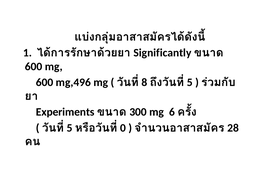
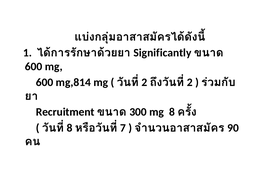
mg,496: mg,496 -> mg,814 (73, 82)
8: 8 -> 2 (144, 82)
5: 5 -> 2 (190, 82)
Experiments: Experiments -> Recruitment (65, 112)
mg 6: 6 -> 8 (172, 112)
5: 5 -> 8 (70, 128)
0: 0 -> 7 (123, 128)
28: 28 -> 90 (233, 128)
